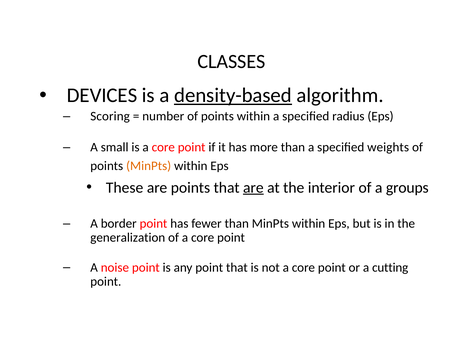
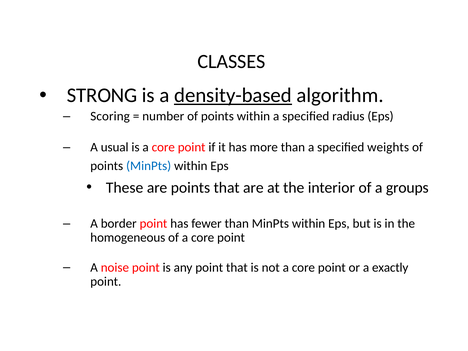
DEVICES: DEVICES -> STRONG (102, 95)
small: small -> usual (115, 147)
MinPts colour: orange -> blue (149, 166)
are underline: present -> none (253, 188)
generalization: generalization -> homogeneous (128, 238)
cutting: cutting -> exactly (390, 268)
